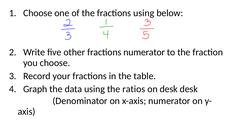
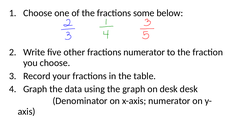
fractions using: using -> some (144, 13)
the ratios: ratios -> graph (134, 89)
